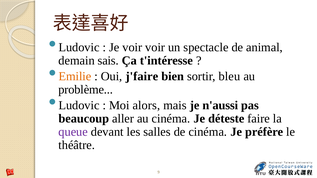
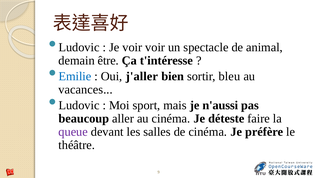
sais: sais -> être (108, 61)
Emilie colour: orange -> blue (75, 76)
j'faire: j'faire -> j'aller (142, 76)
problème: problème -> vacances (86, 90)
alors: alors -> sport (146, 105)
